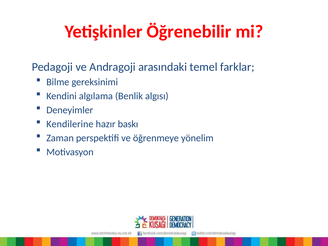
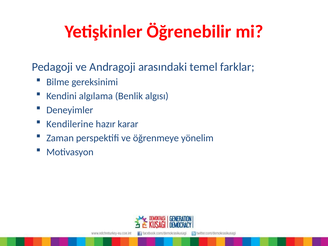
baskı: baskı -> karar (128, 124)
